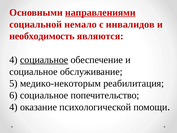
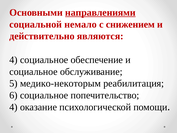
инвалидов: инвалидов -> снижением (130, 24)
необходимость: необходимость -> действительно (42, 36)
социальное underline: present -> none (44, 60)
